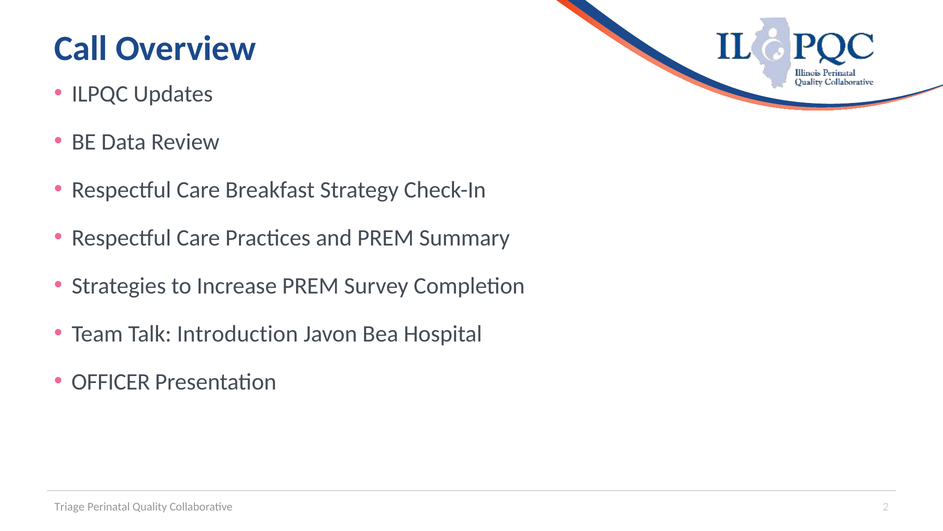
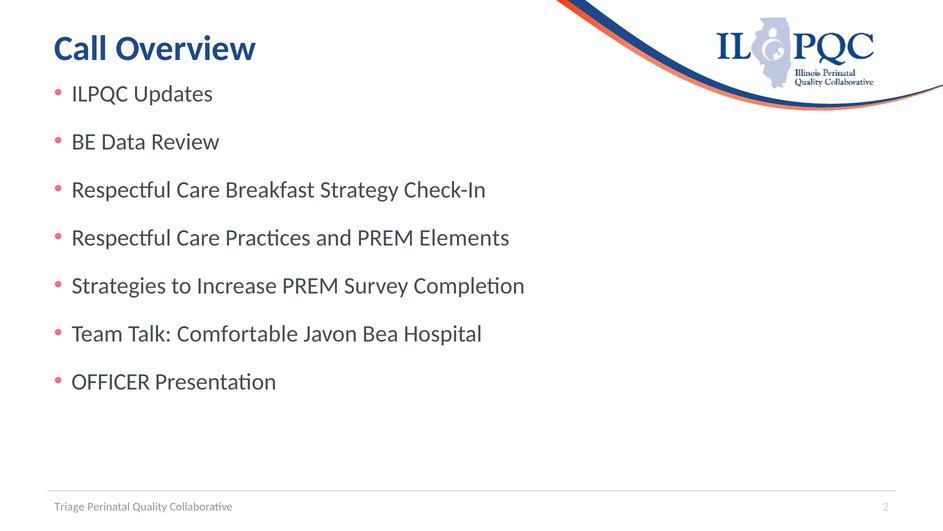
Summary: Summary -> Elements (464, 238)
Introduction: Introduction -> Comfortable (238, 334)
